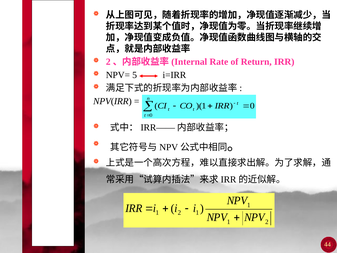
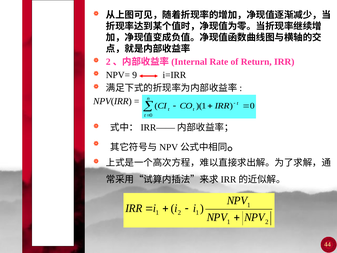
5: 5 -> 9 (135, 75)
